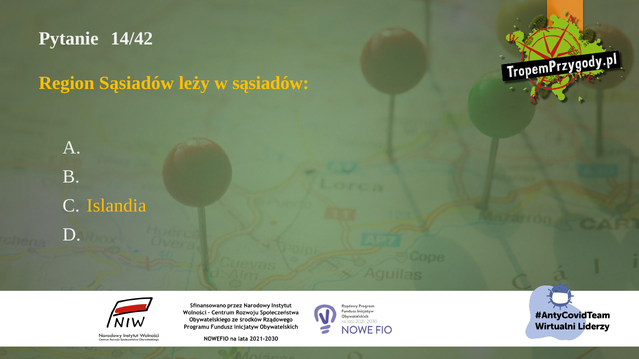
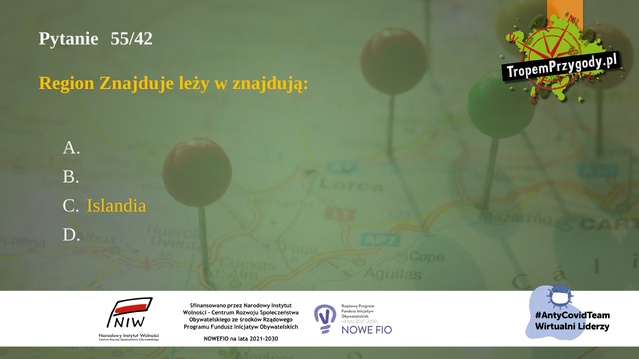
14/42: 14/42 -> 55/42 (132, 39)
Region Sąsiadów: Sąsiadów -> Znajduje (137, 83)
w sąsiadów: sąsiadów -> znajdują (271, 83)
